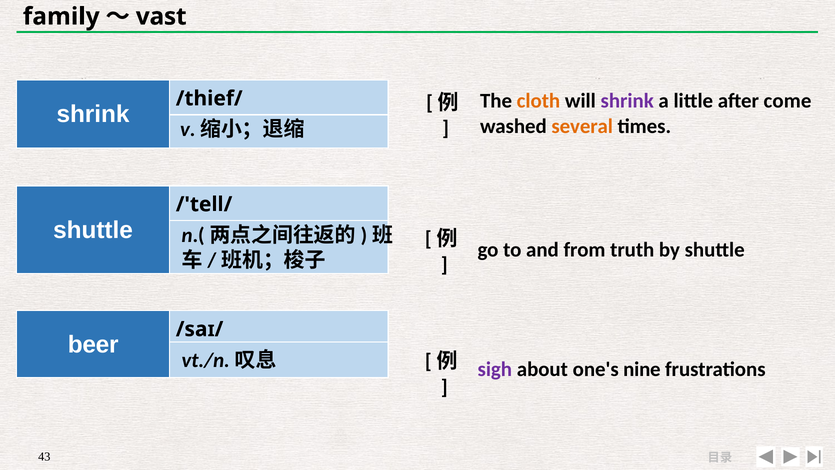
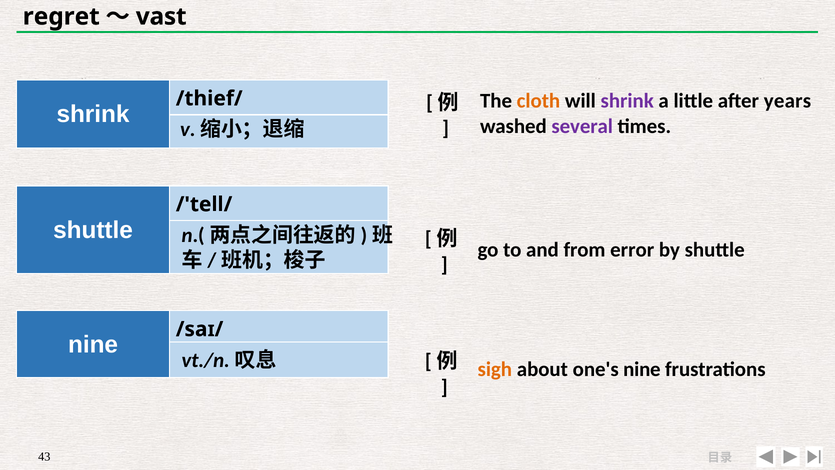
family: family -> regret (61, 17)
come: come -> years (787, 101)
several colour: orange -> purple (582, 126)
truth: truth -> error (632, 249)
beer: beer -> nine (93, 344)
sigh colour: purple -> orange (495, 369)
